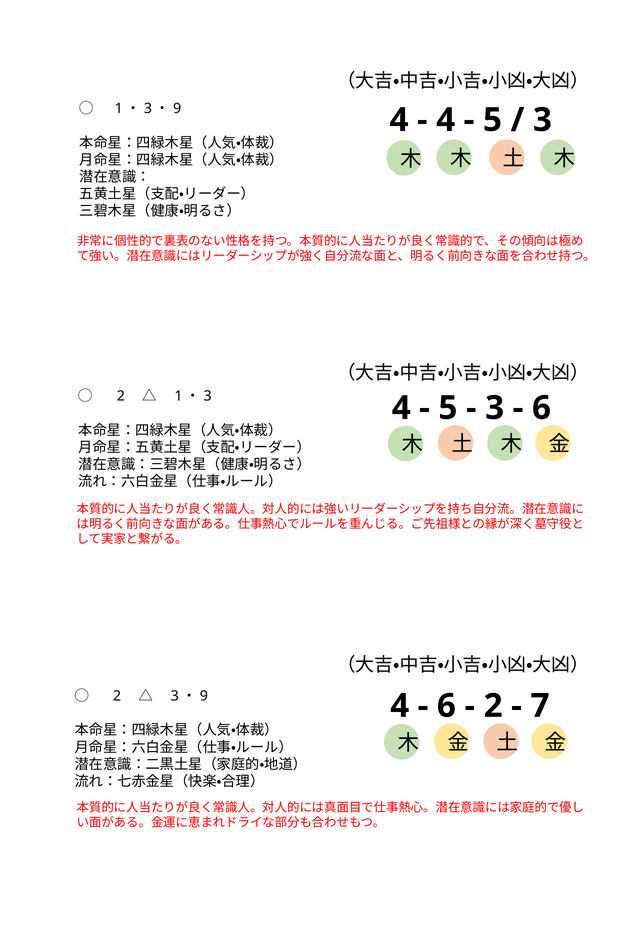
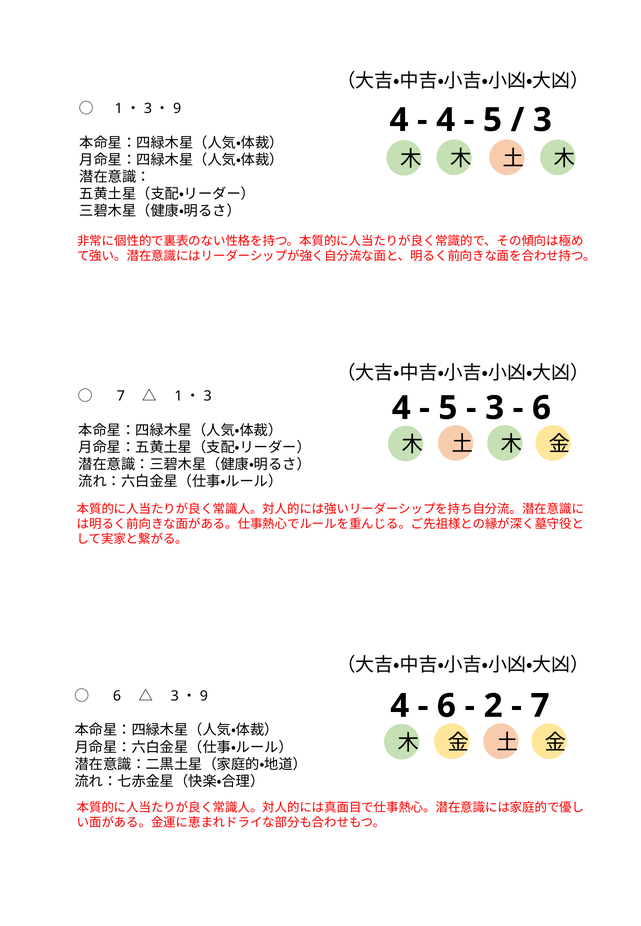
2: 2 -> 7 (121, 396)
2: 2 -> 6 (117, 696)
